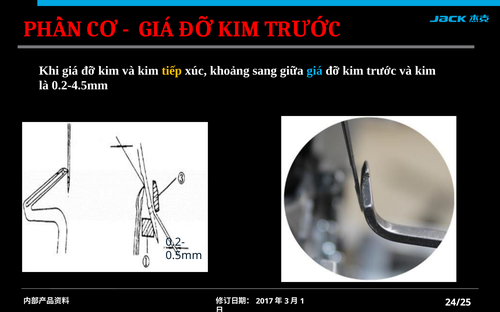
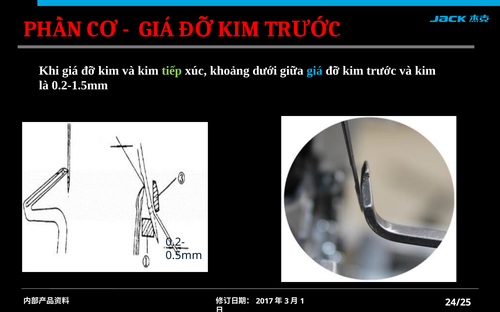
tiếp colour: yellow -> light green (172, 71)
sang: sang -> dưới (265, 71)
0.2-4.5mm: 0.2-4.5mm -> 0.2-1.5mm (80, 86)
